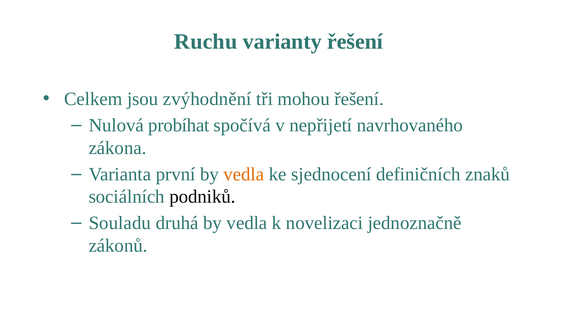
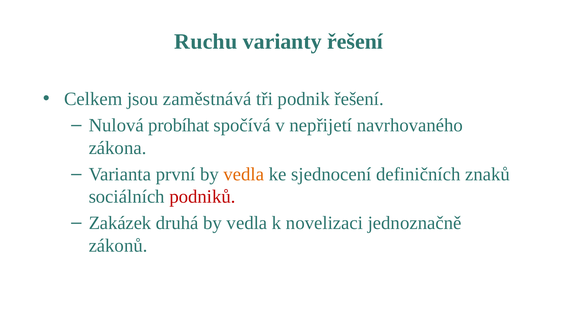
zvýhodnění: zvýhodnění -> zaměstnává (207, 99)
mohou: mohou -> podnik (304, 99)
podniků colour: black -> red (202, 197)
Souladu: Souladu -> Zakázek (120, 223)
